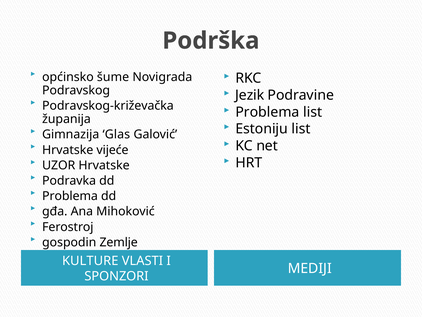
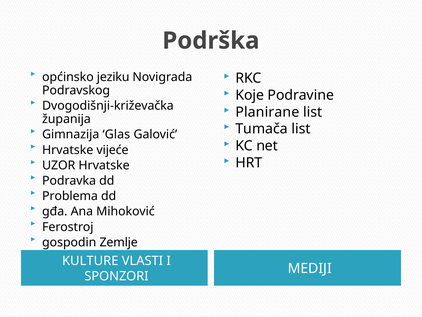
šume: šume -> jeziku (113, 77)
Jezik: Jezik -> Koje (250, 95)
Podravskog-križevačka: Podravskog-križevačka -> Dvogodišnji-križevačka (108, 106)
Problema: Problema -> Planirane (267, 112)
Estoniju: Estoniju -> Tumača (262, 129)
